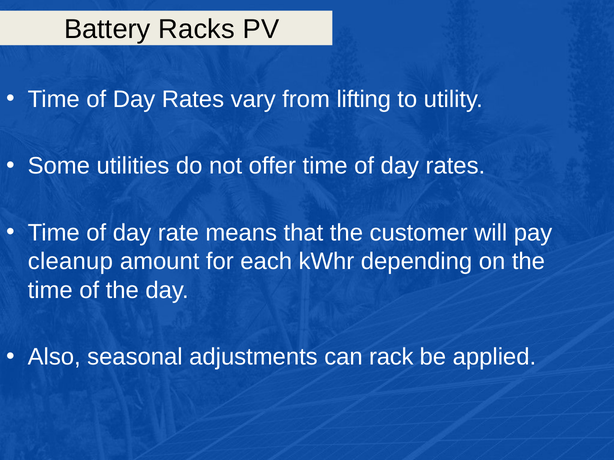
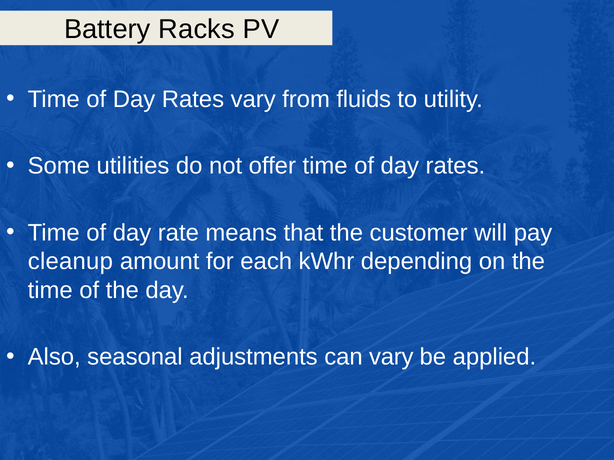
lifting: lifting -> fluids (364, 99)
can rack: rack -> vary (391, 357)
